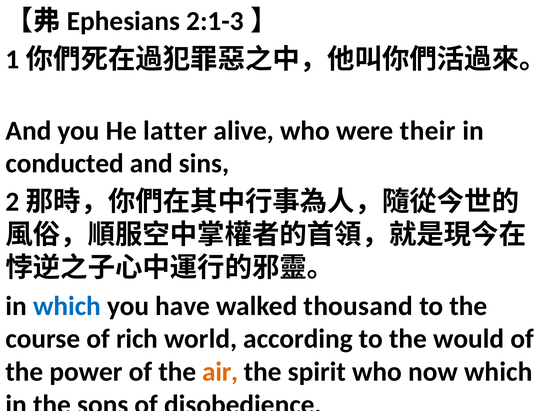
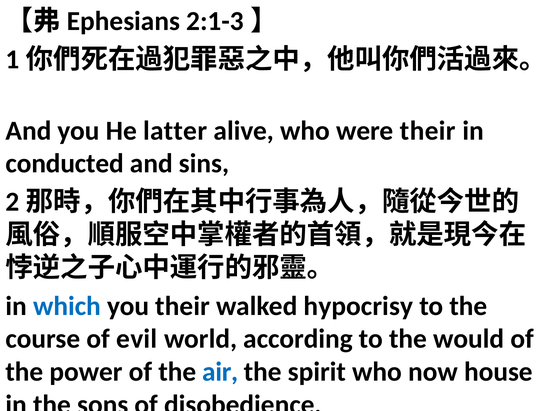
you have: have -> their (183, 306)
thousand: thousand -> hypocrisy (358, 306)
rich: rich -> evil (137, 339)
air colour: orange -> blue (220, 372)
now which: which -> house (498, 372)
